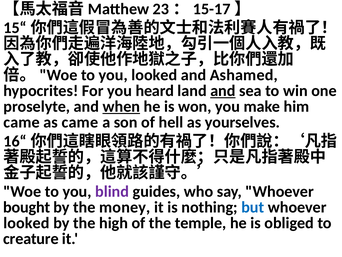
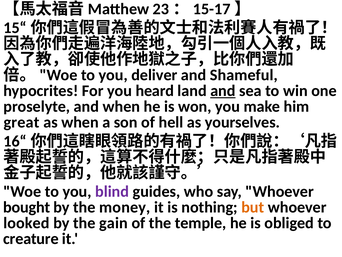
you looked: looked -> deliver (154, 75)
Ashamed: Ashamed -> Shameful (244, 75)
when underline: present -> none (121, 106)
came: came -> great (22, 122)
as came: came -> when (80, 122)
but colour: blue -> orange (253, 207)
high: high -> gain (113, 223)
